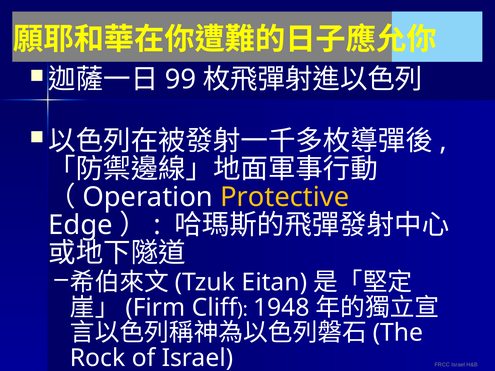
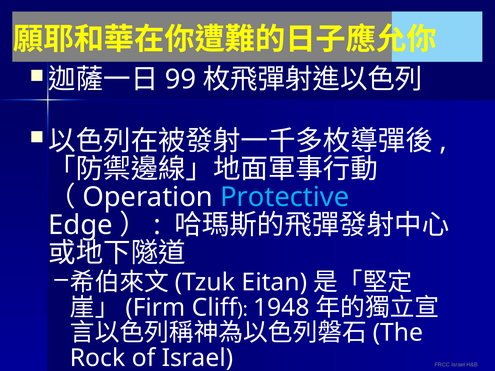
Protective colour: yellow -> light blue (285, 197)
